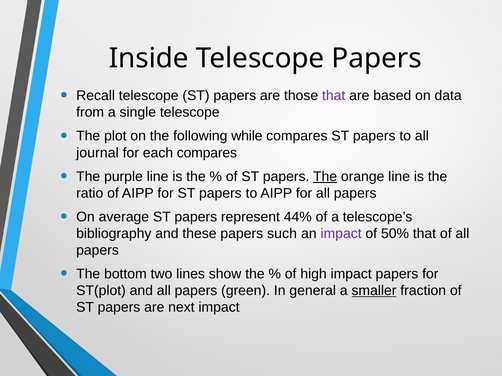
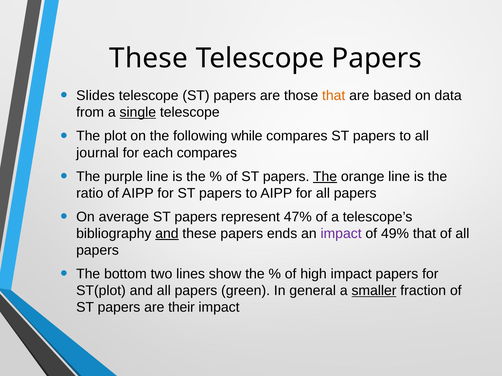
Inside: Inside -> These (149, 58)
Recall: Recall -> Slides (96, 96)
that colour: purple -> orange (334, 96)
single underline: none -> present (138, 112)
44%: 44% -> 47% (298, 217)
and underline: none -> present (167, 234)
such: such -> ends (282, 234)
50%: 50% -> 49% (395, 234)
next: next -> their (181, 308)
